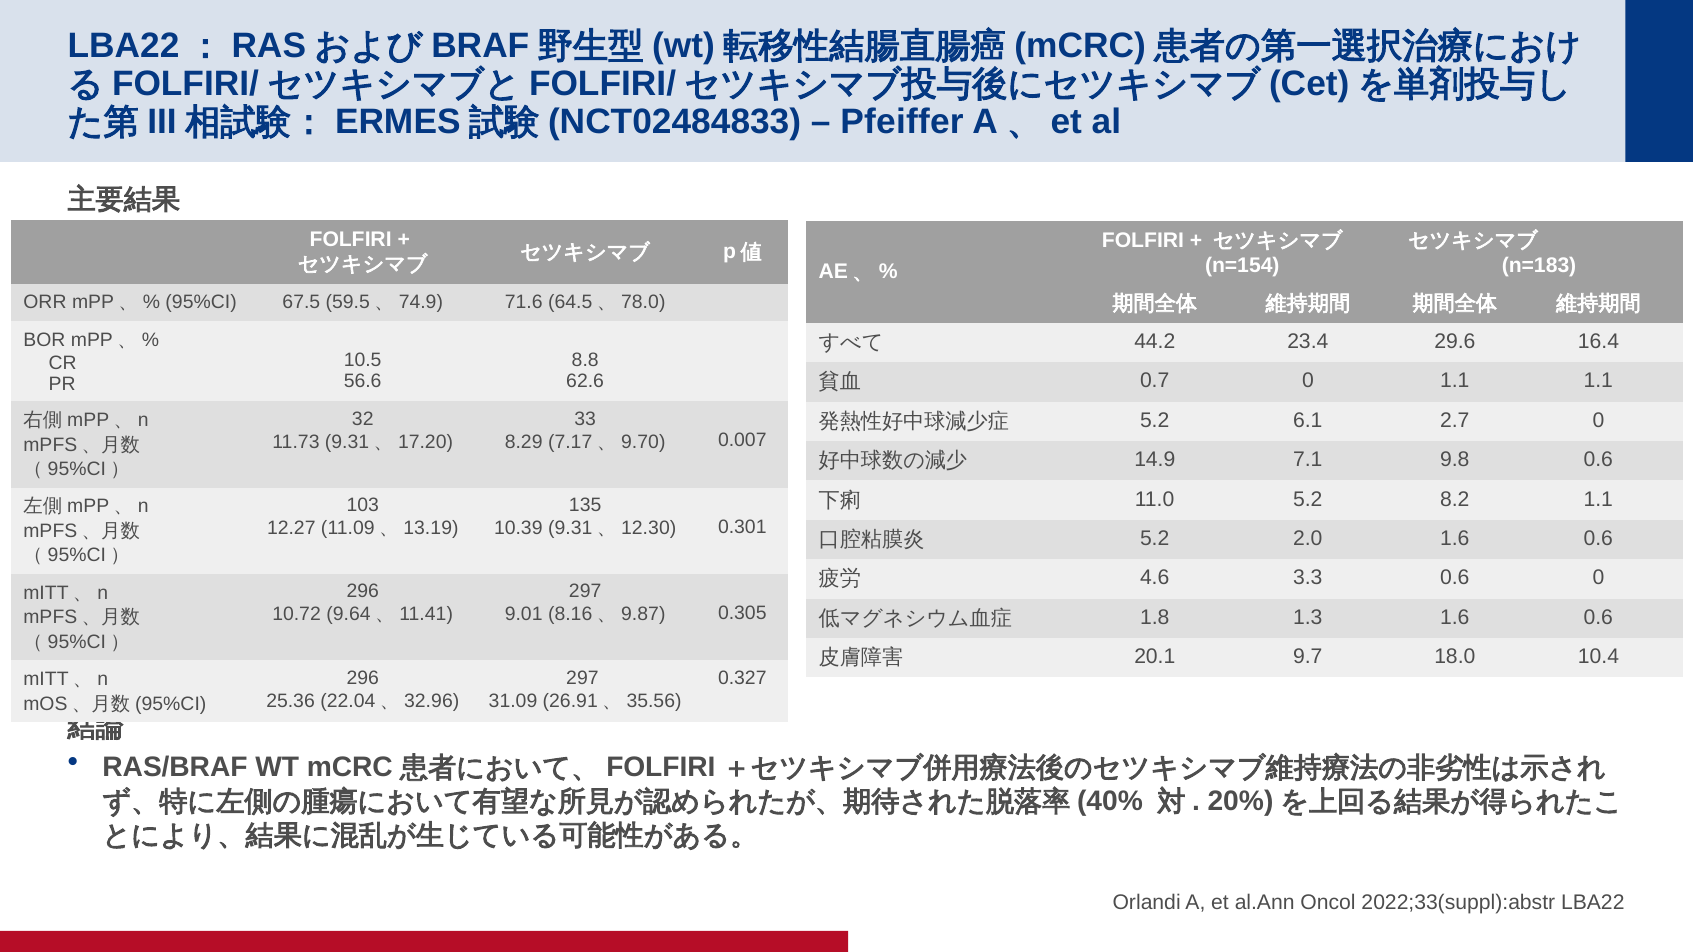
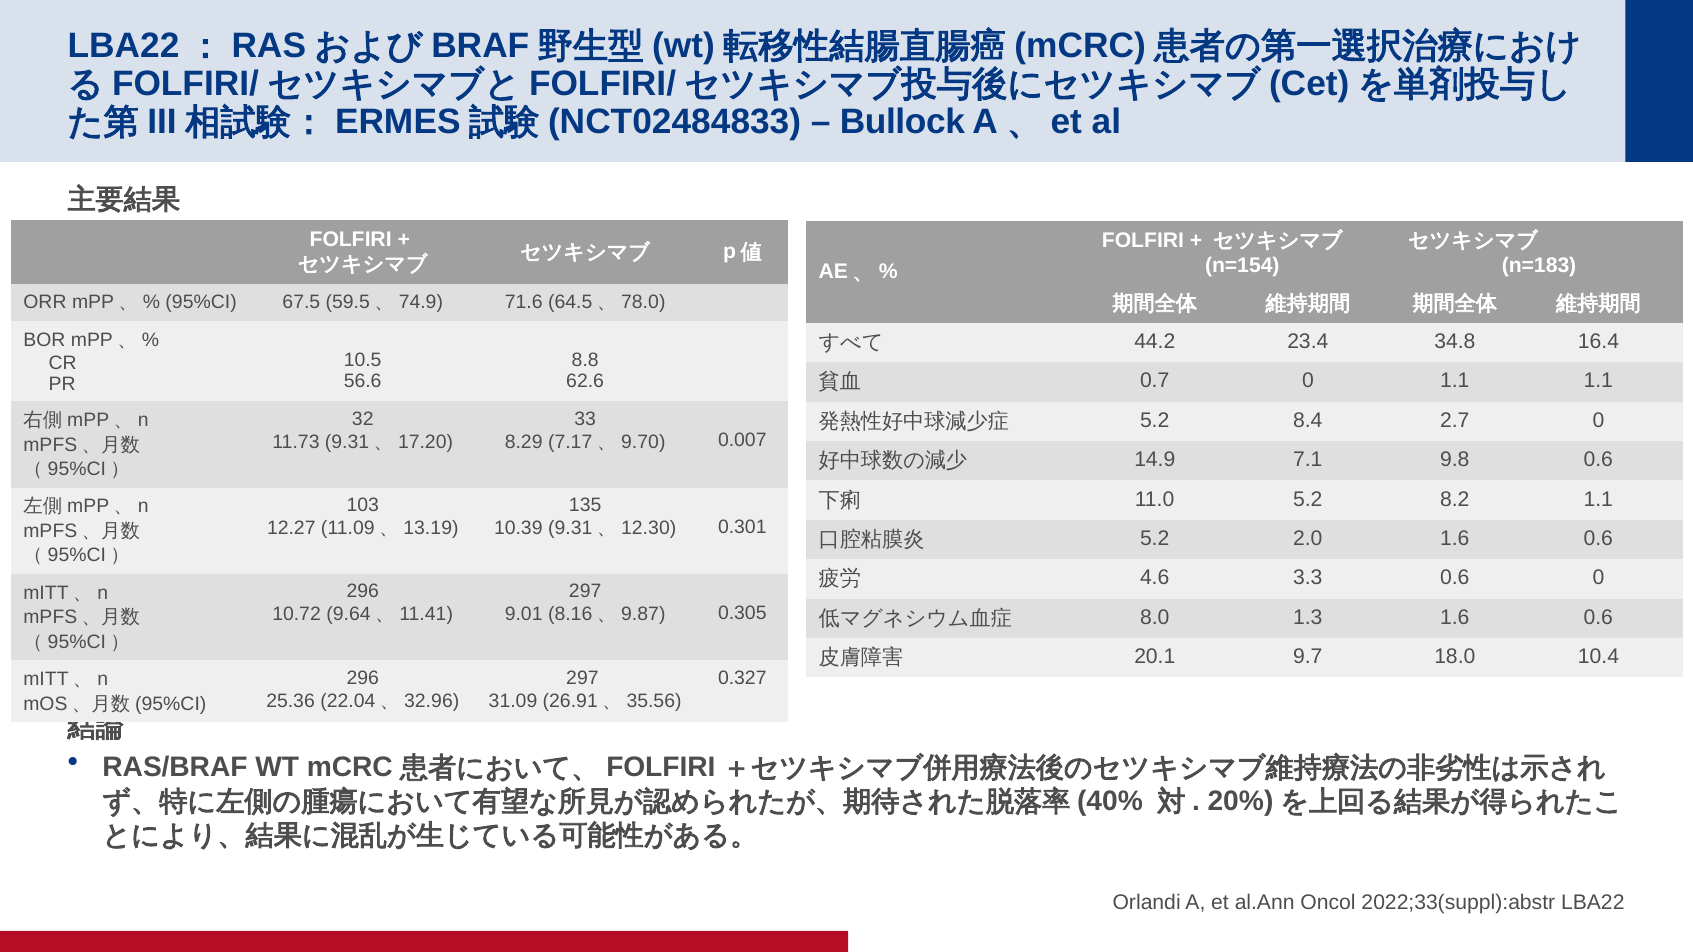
Pfeiffer: Pfeiffer -> Bullock (902, 122)
29.6: 29.6 -> 34.8 (1455, 342)
6.1: 6.1 -> 8.4 (1308, 420)
1.8: 1.8 -> 8.0 (1155, 617)
